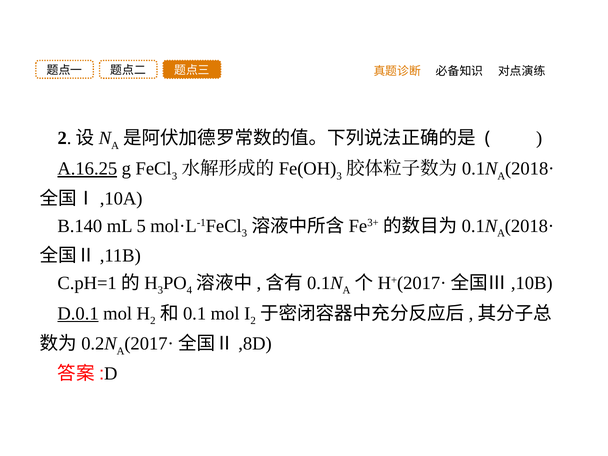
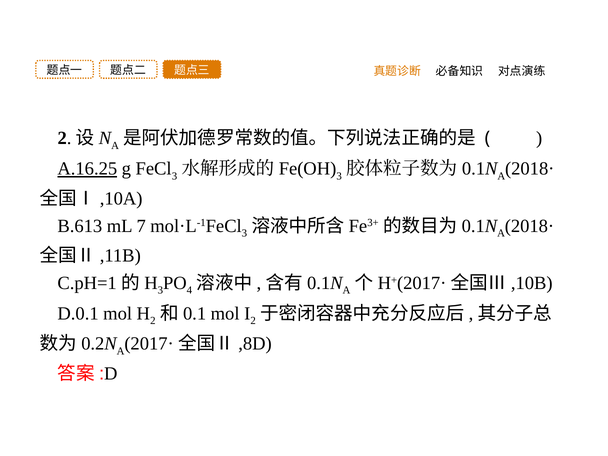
B.140: B.140 -> B.613 (80, 226)
5: 5 -> 7 (141, 226)
D.0.1 underline: present -> none (78, 313)
